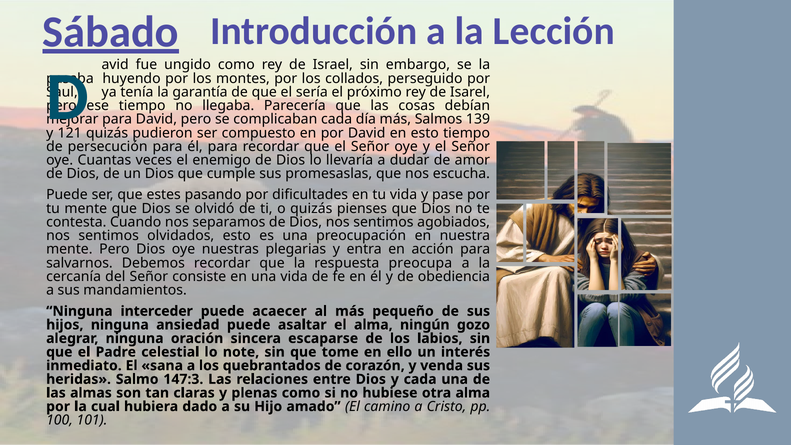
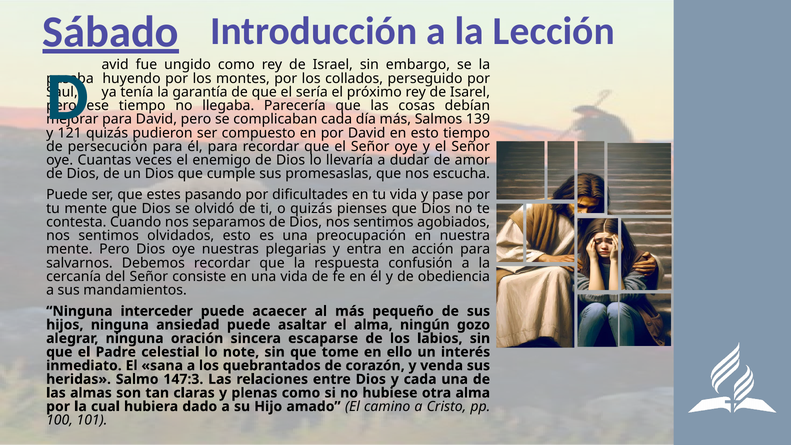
preocupa: preocupa -> confusión (421, 263)
